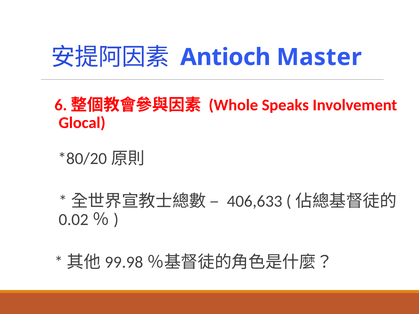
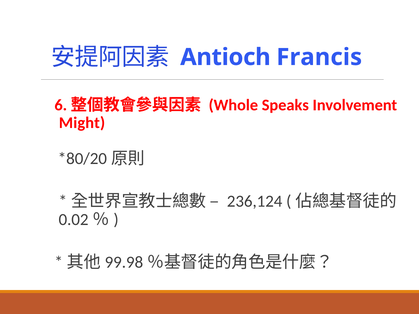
Master: Master -> Francis (319, 57)
Glocal: Glocal -> Might (82, 123)
406,633: 406,633 -> 236,124 (255, 201)
